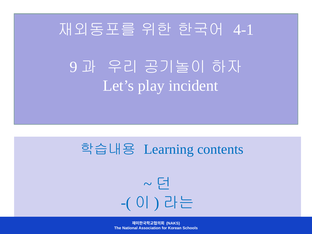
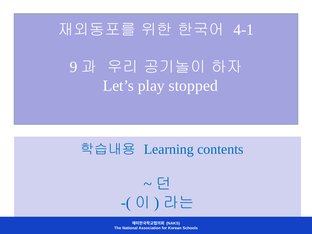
incident: incident -> stopped (193, 86)
